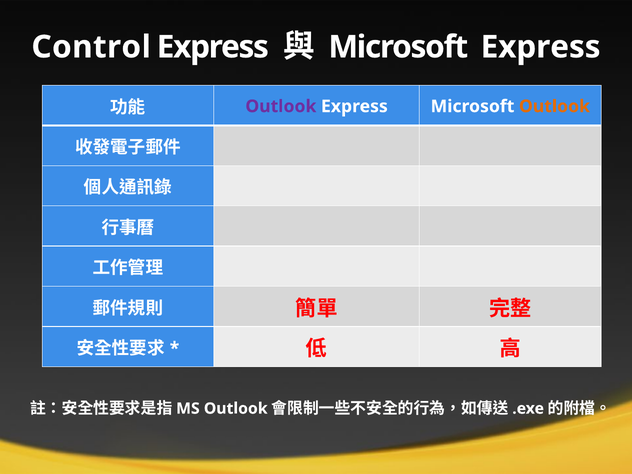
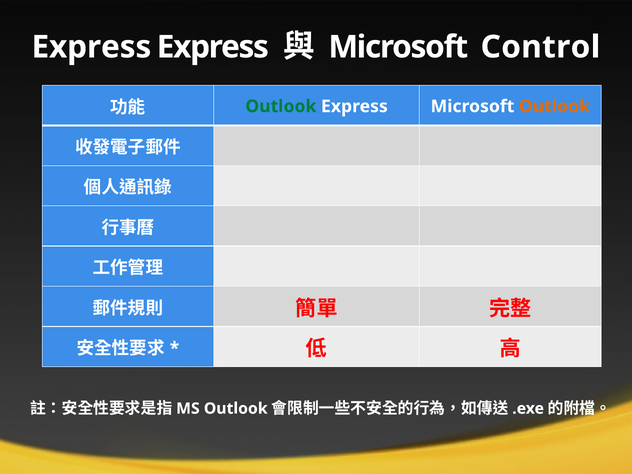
Control: Control -> Express (91, 47)
Microsoft Express: Express -> Control (540, 47)
Outlook colour: purple -> green (281, 106)
